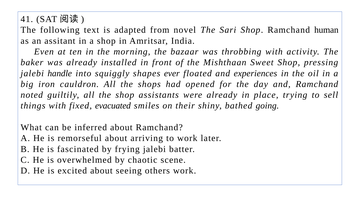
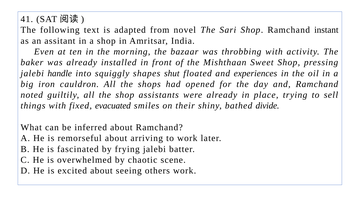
human: human -> instant (326, 30)
ever: ever -> shut (172, 73)
going: going -> divide (267, 105)
